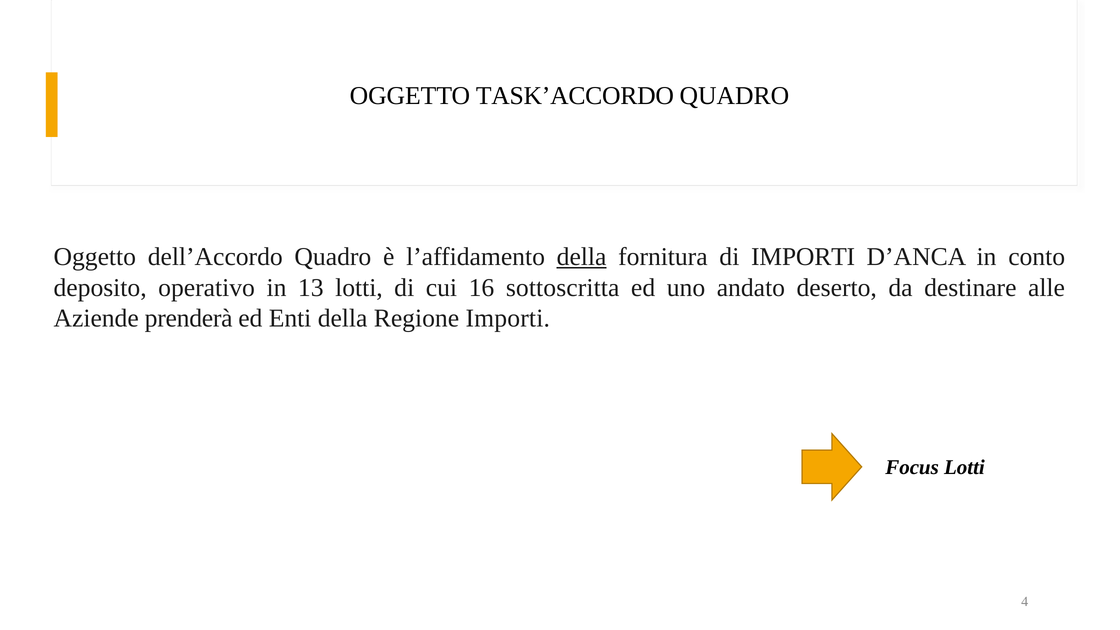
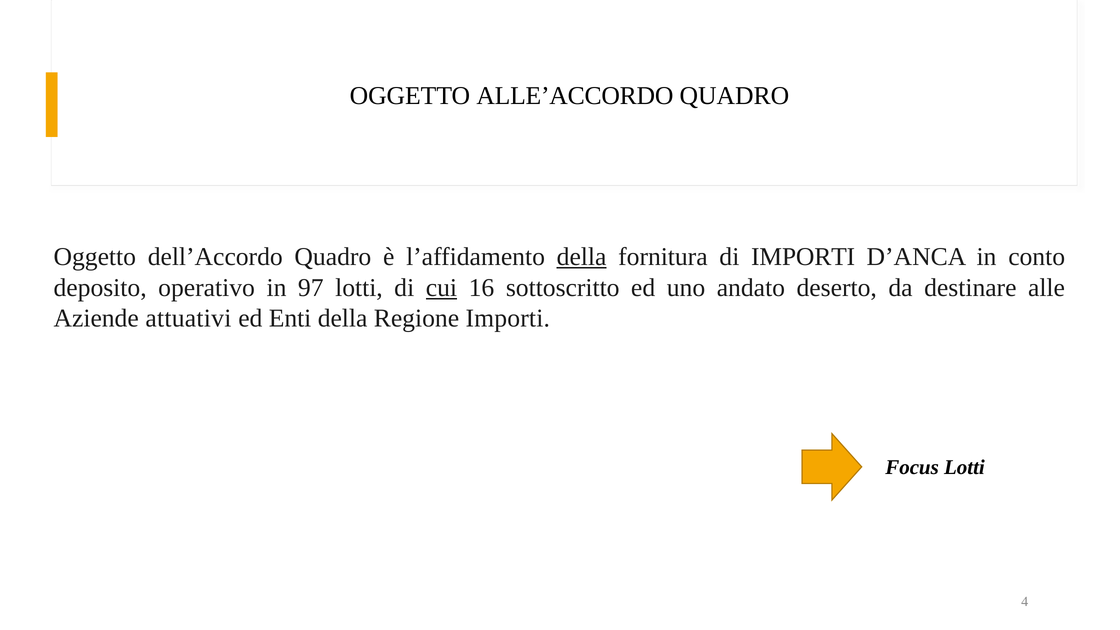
TASK’ACCORDO: TASK’ACCORDO -> ALLE’ACCORDO (575, 96)
13: 13 -> 97 (311, 288)
cui underline: none -> present (441, 288)
sottoscritta: sottoscritta -> sottoscritto (563, 288)
prenderà: prenderà -> attuativi (188, 318)
